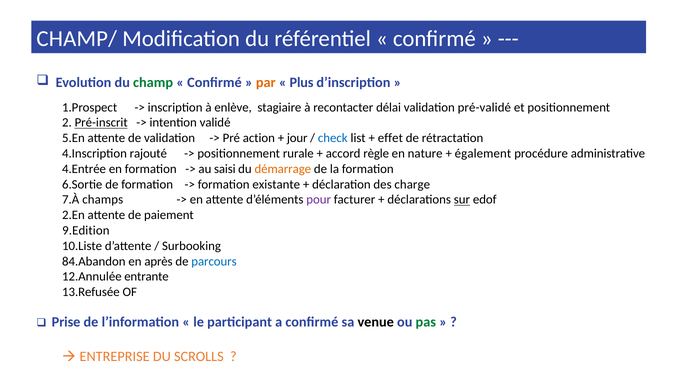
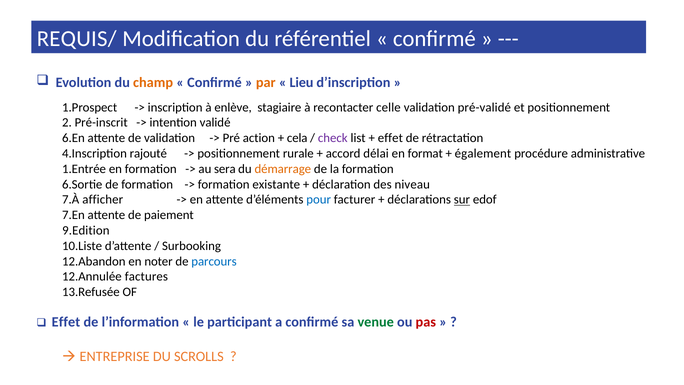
CHAMP/: CHAMP/ -> REQUIS/ (77, 39)
champ colour: green -> orange (153, 83)
Plus: Plus -> Lieu (302, 83)
délai: délai -> celle (388, 107)
Pré-inscrit underline: present -> none (101, 123)
5.En: 5.En -> 6.En (73, 138)
jour: jour -> cela (297, 138)
check colour: blue -> purple (333, 138)
règle: règle -> délai (376, 153)
nature: nature -> format (425, 153)
4.Entrée: 4.Entrée -> 1.Entrée (84, 169)
saisi: saisi -> sera (225, 169)
charge: charge -> niveau (412, 184)
champs: champs -> afficher (103, 200)
pour colour: purple -> blue (319, 200)
2.En: 2.En -> 7.En (73, 215)
84.Abandon: 84.Abandon -> 12.Abandon (94, 261)
après: après -> noter (159, 261)
entrante: entrante -> factures (146, 277)
Prise: Prise -> Effet (66, 322)
venue colour: black -> green (376, 322)
pas colour: green -> red (426, 322)
